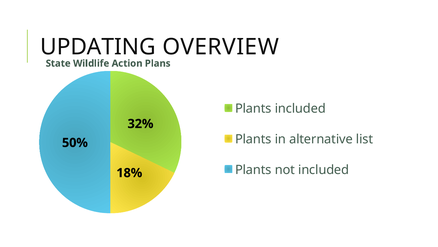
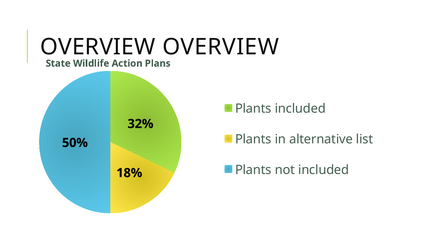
UPDATING: UPDATING -> OVERVIEW (98, 47)
